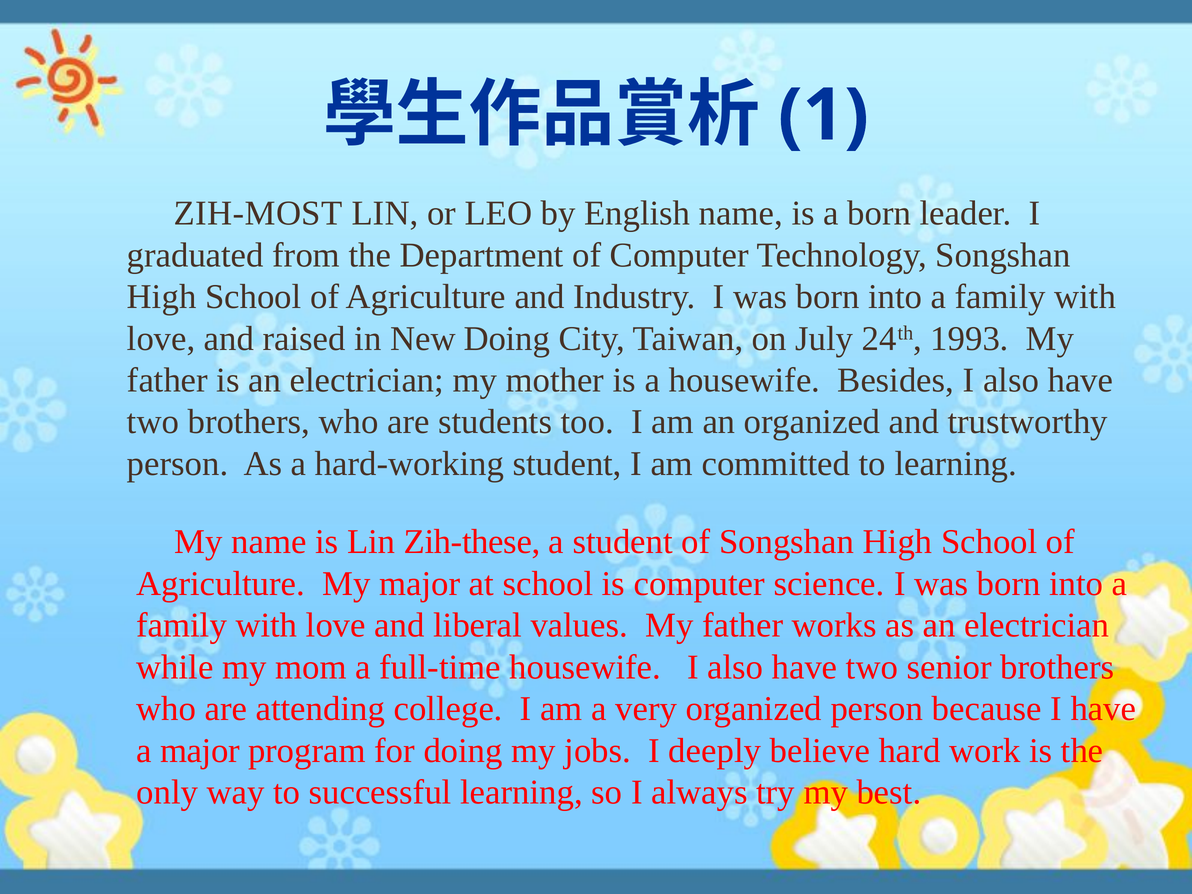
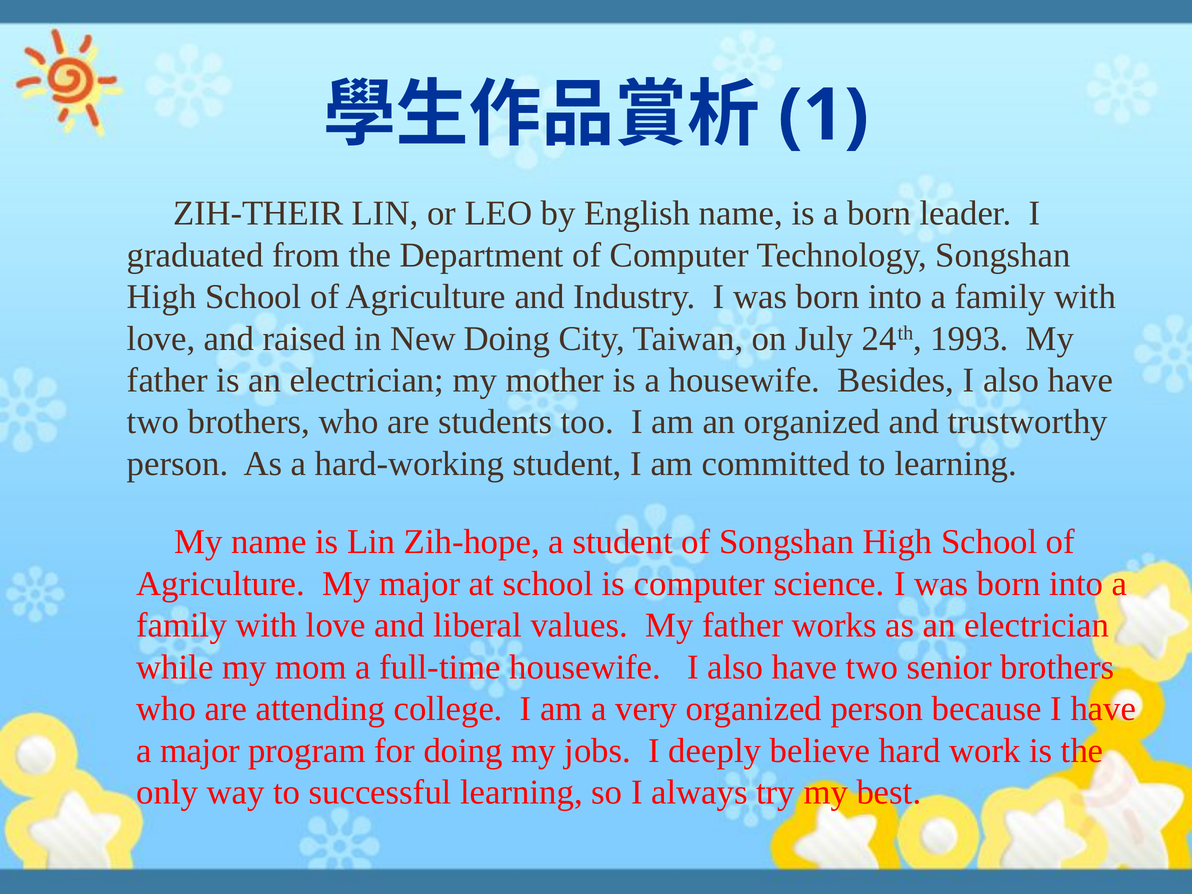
ZIH-MOST: ZIH-MOST -> ZIH-THEIR (258, 213)
Zih-these: Zih-these -> Zih-hope (472, 542)
